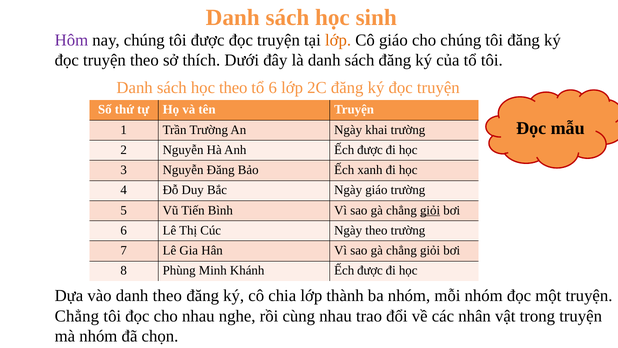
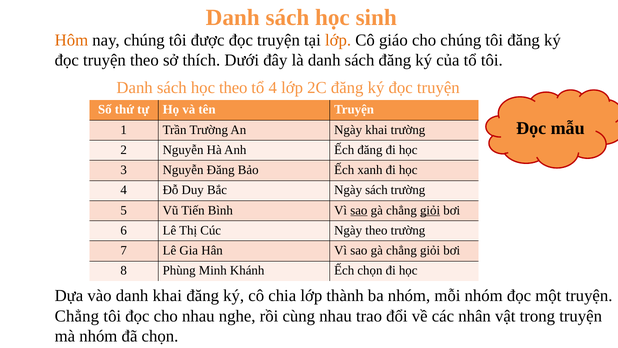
Hôm colour: purple -> orange (71, 40)
tổ 6: 6 -> 4 (273, 88)
Anh Ếch được: được -> đăng (370, 150)
Ngày giáo: giáo -> sách (376, 190)
sao underline: none -> present (359, 210)
Khánh Ếch được: được -> chọn (370, 270)
danh theo: theo -> khai (167, 296)
